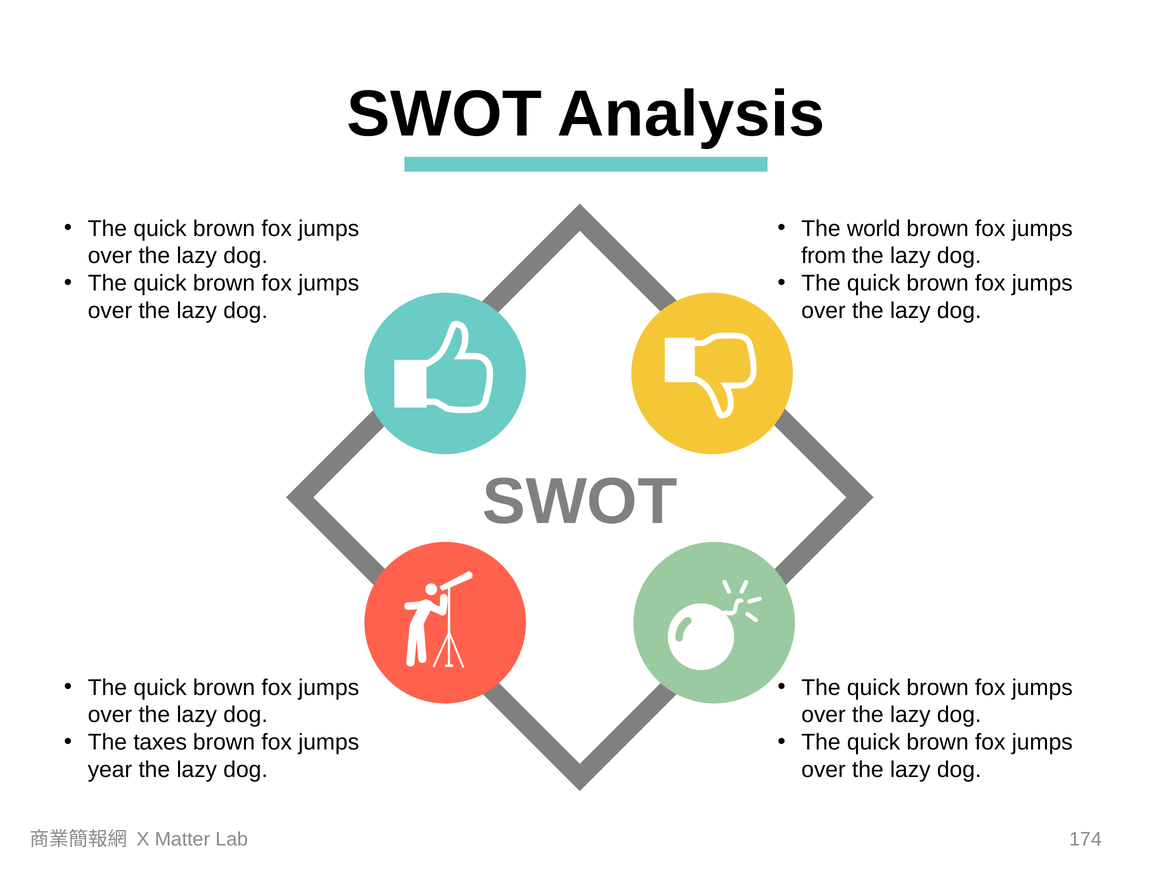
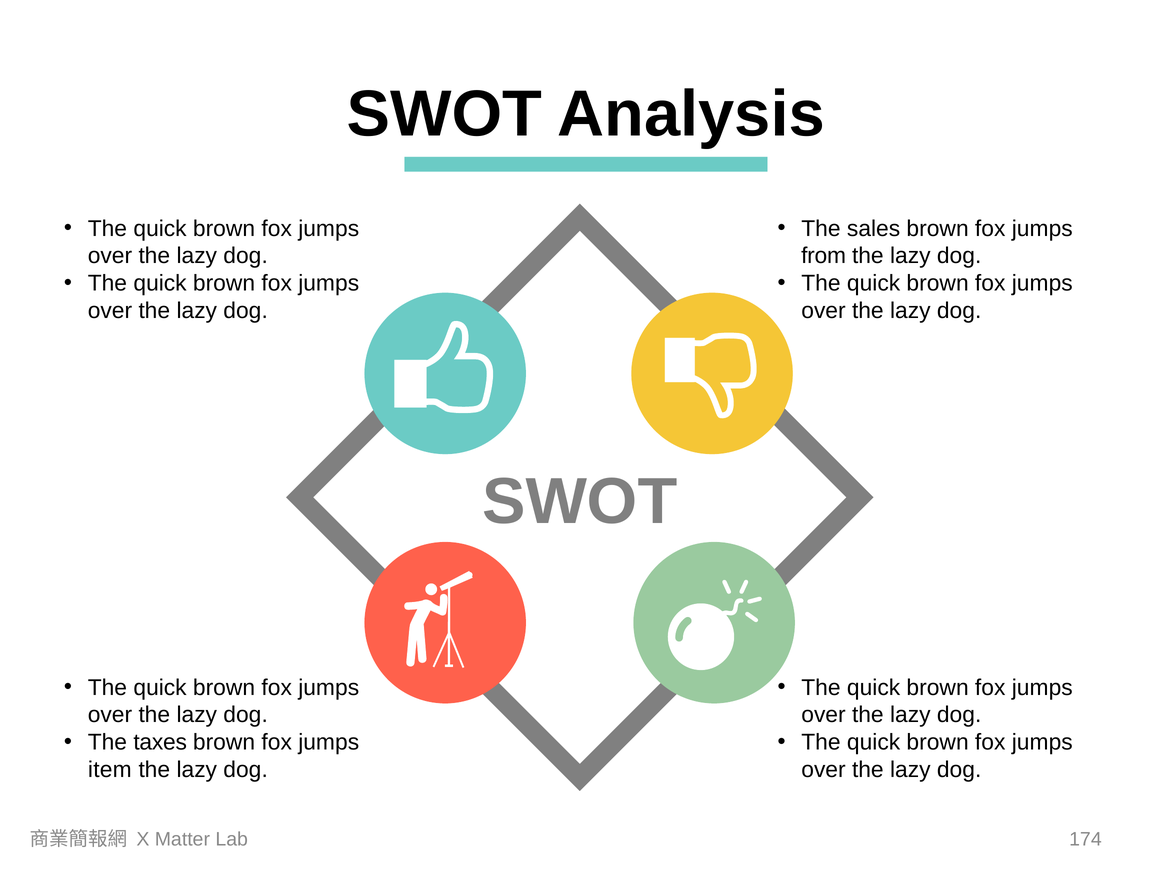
world: world -> sales (874, 228)
year: year -> item (110, 770)
